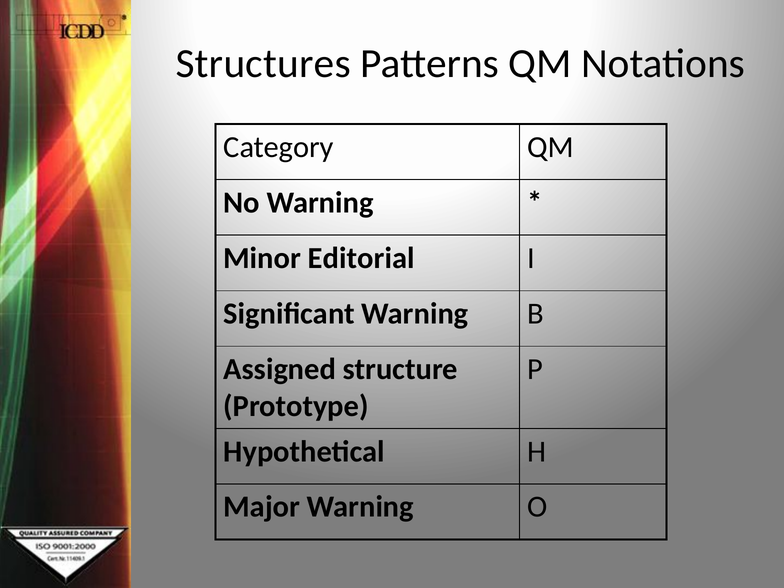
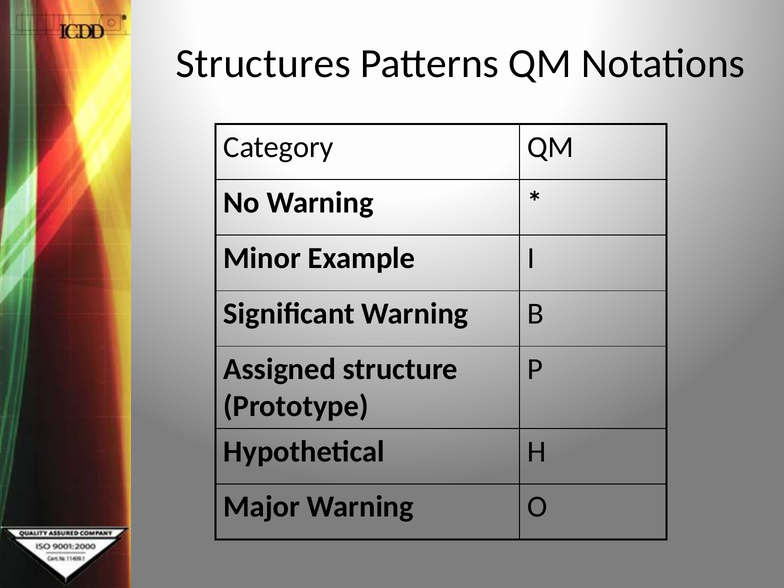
Editorial: Editorial -> Example (361, 258)
